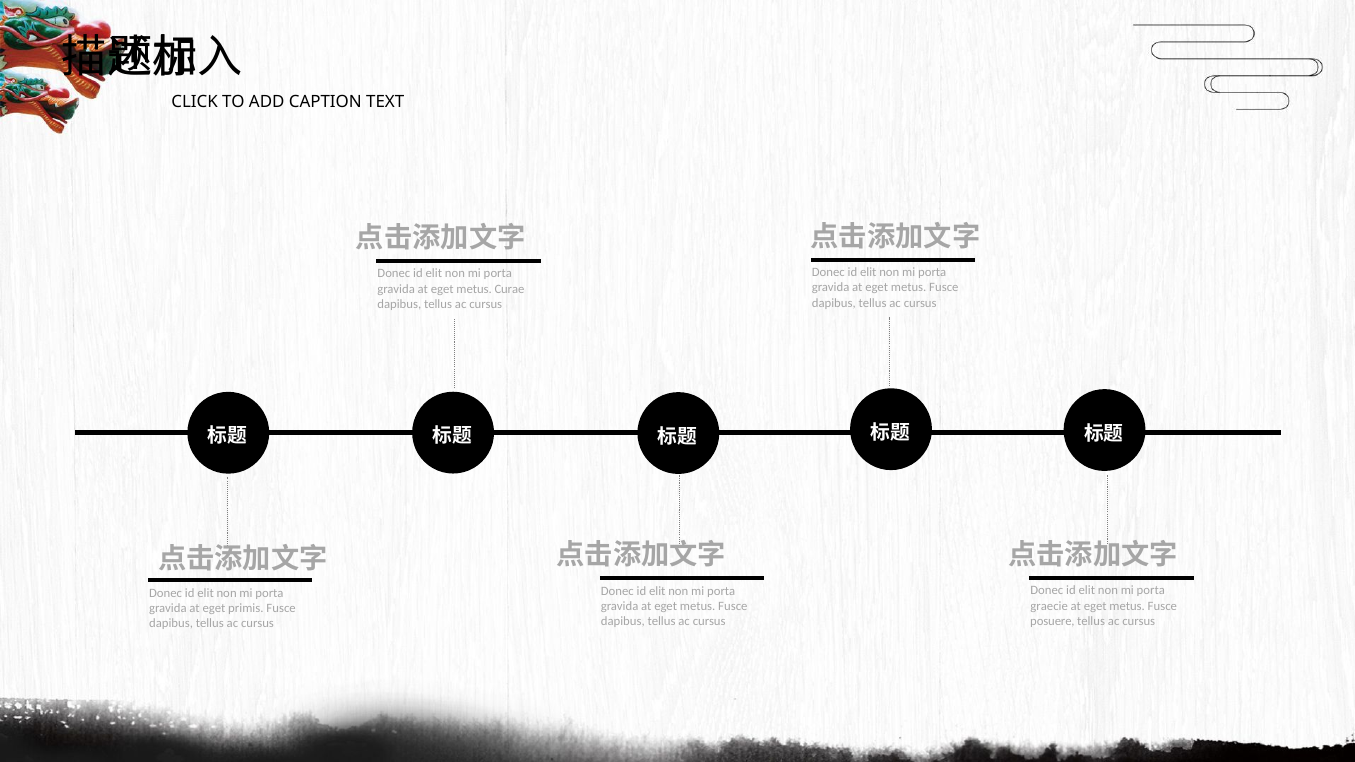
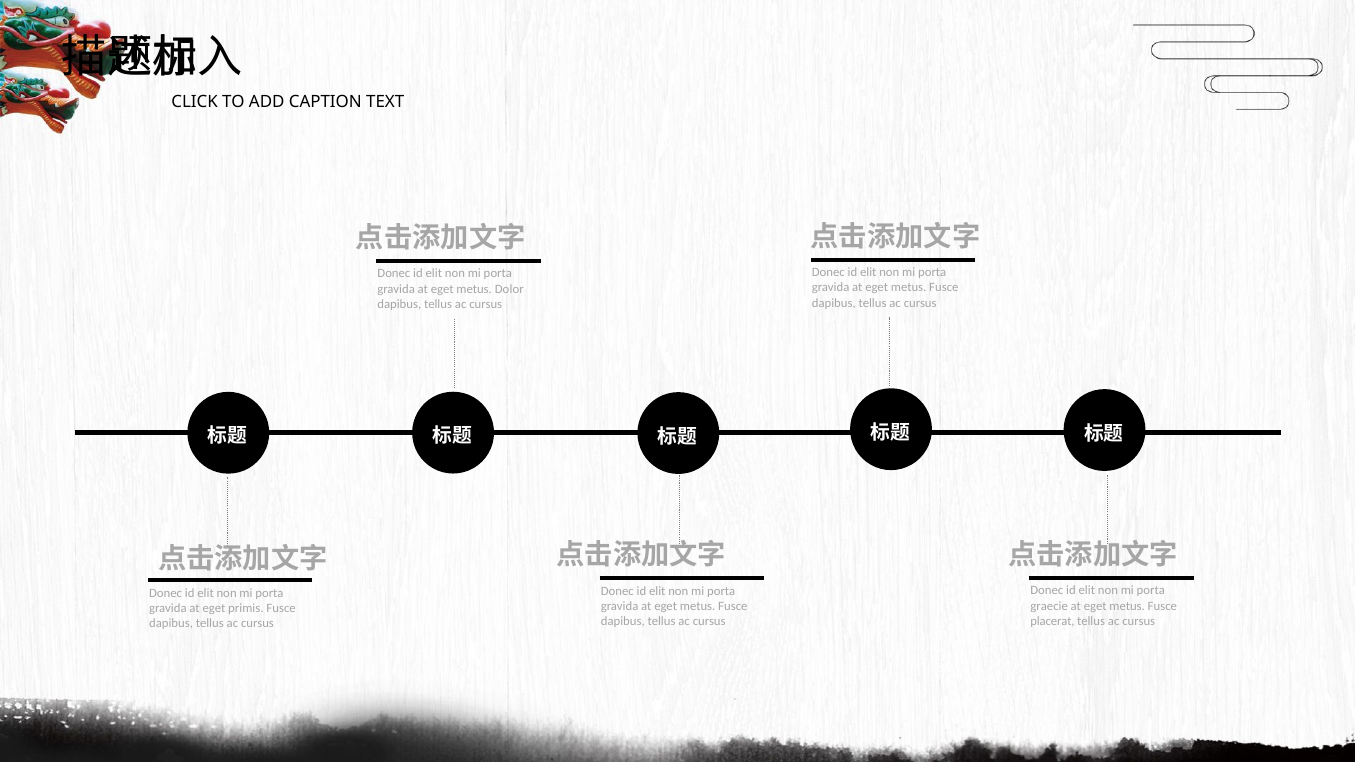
Curae: Curae -> Dolor (509, 289)
posuere: posuere -> placerat (1052, 622)
